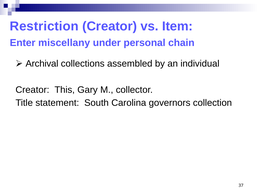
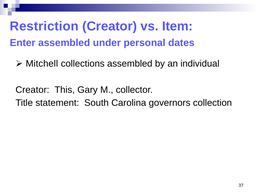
Enter miscellany: miscellany -> assembled (64, 43)
chain: chain -> dates (181, 43)
Archival: Archival -> Mitchell (42, 64)
